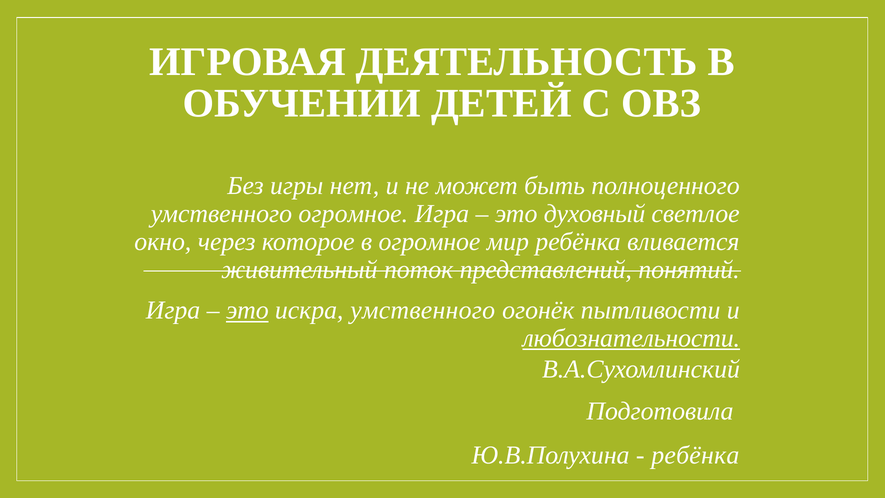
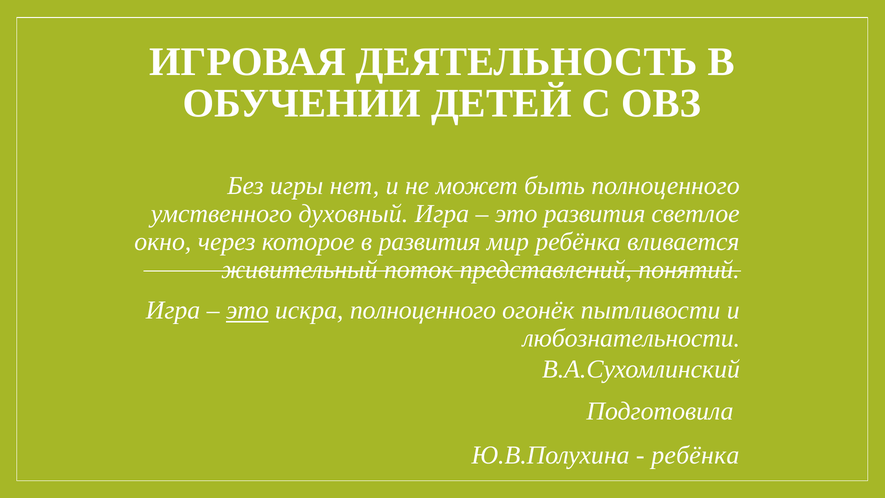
умственного огромное: огромное -> духовный (353, 214)
это духовный: духовный -> развития (595, 214)
в огромное: огромное -> развития (430, 242)
искра умственного: умственного -> полноценного (423, 310)
любознательности underline: present -> none (631, 338)
